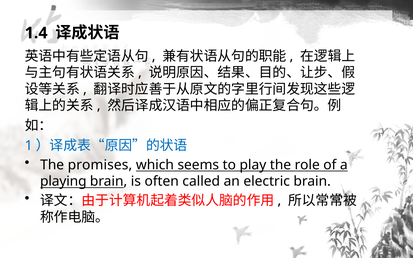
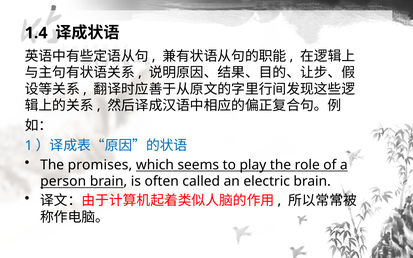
playing: playing -> person (63, 181)
